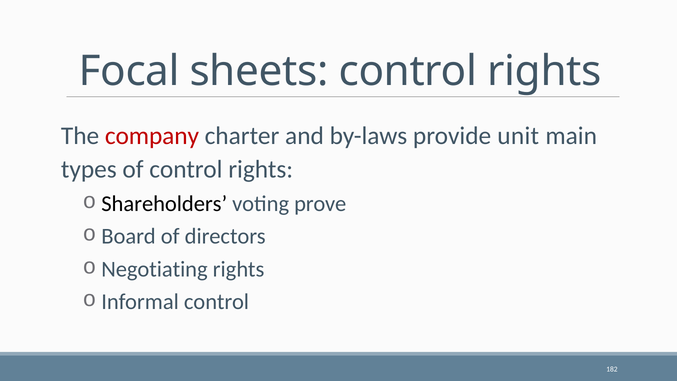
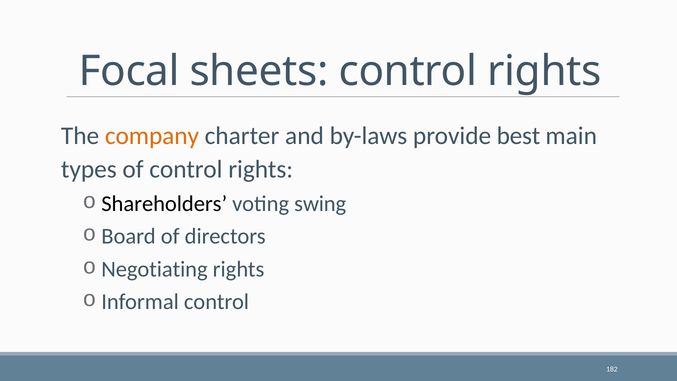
company colour: red -> orange (152, 136)
unit: unit -> best (518, 136)
prove: prove -> swing (320, 204)
